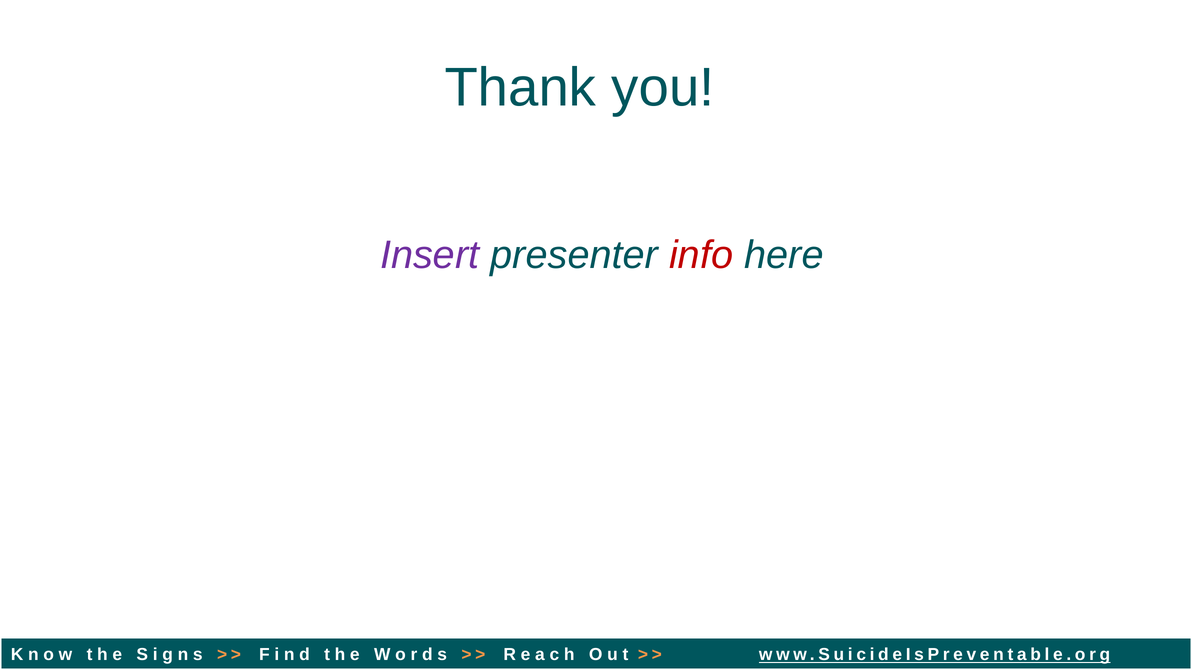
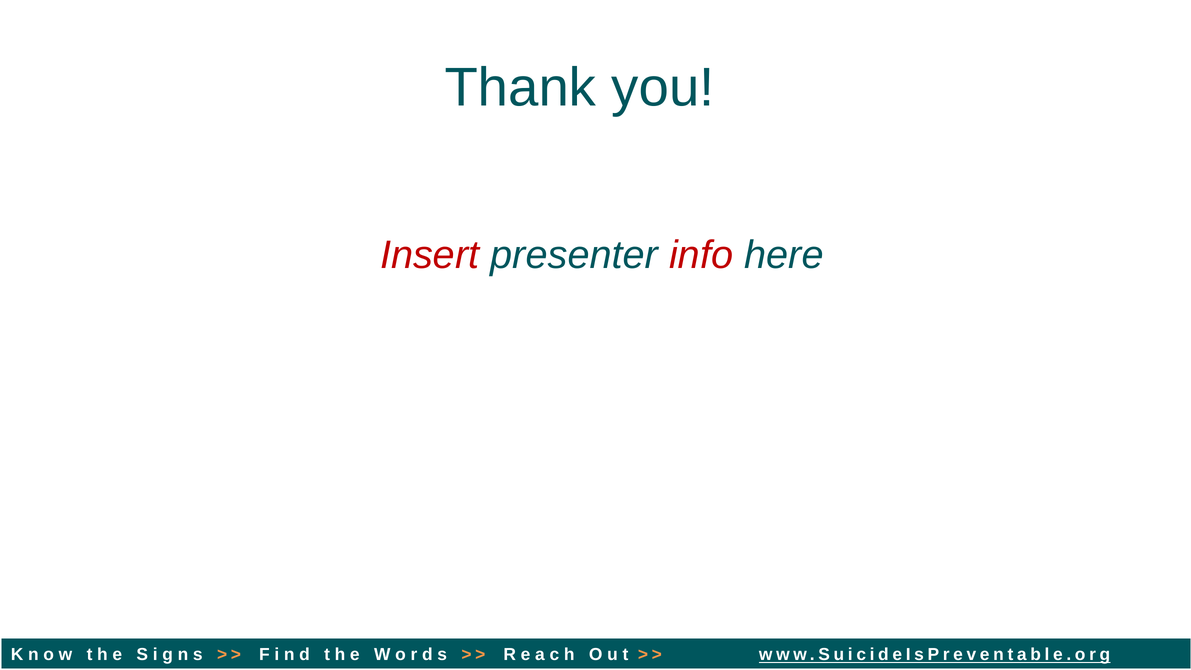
Insert colour: purple -> red (430, 255)
